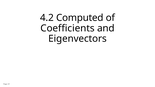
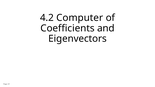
Computed: Computed -> Computer (80, 18)
